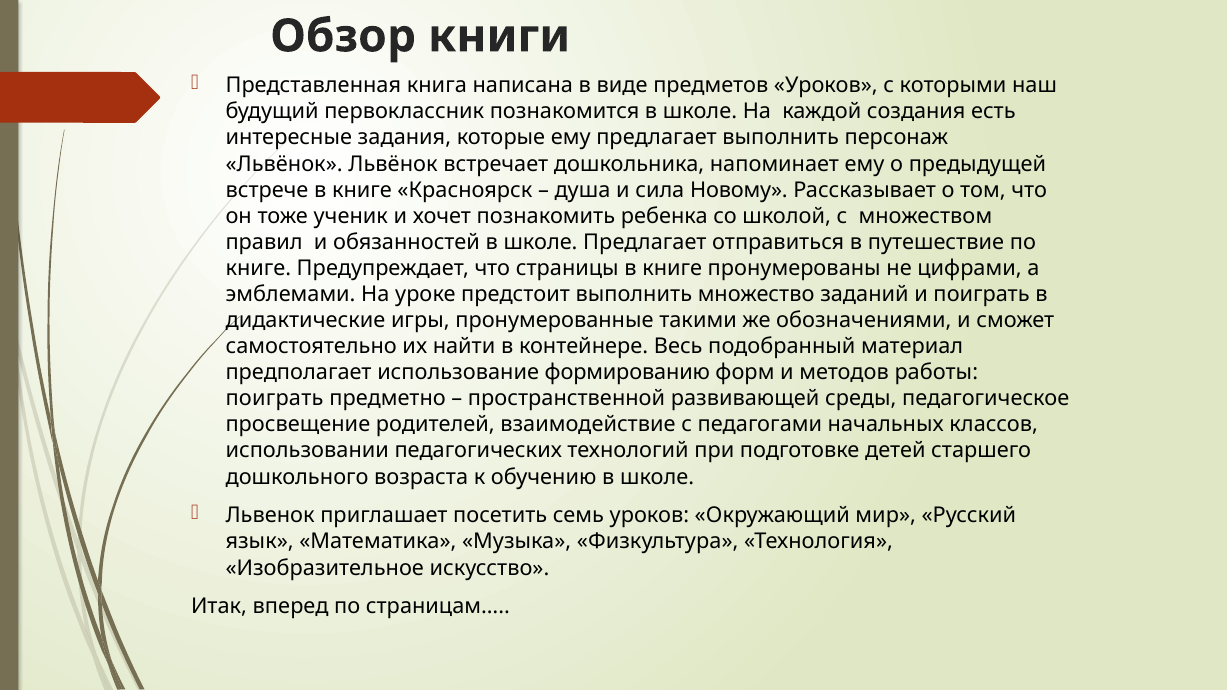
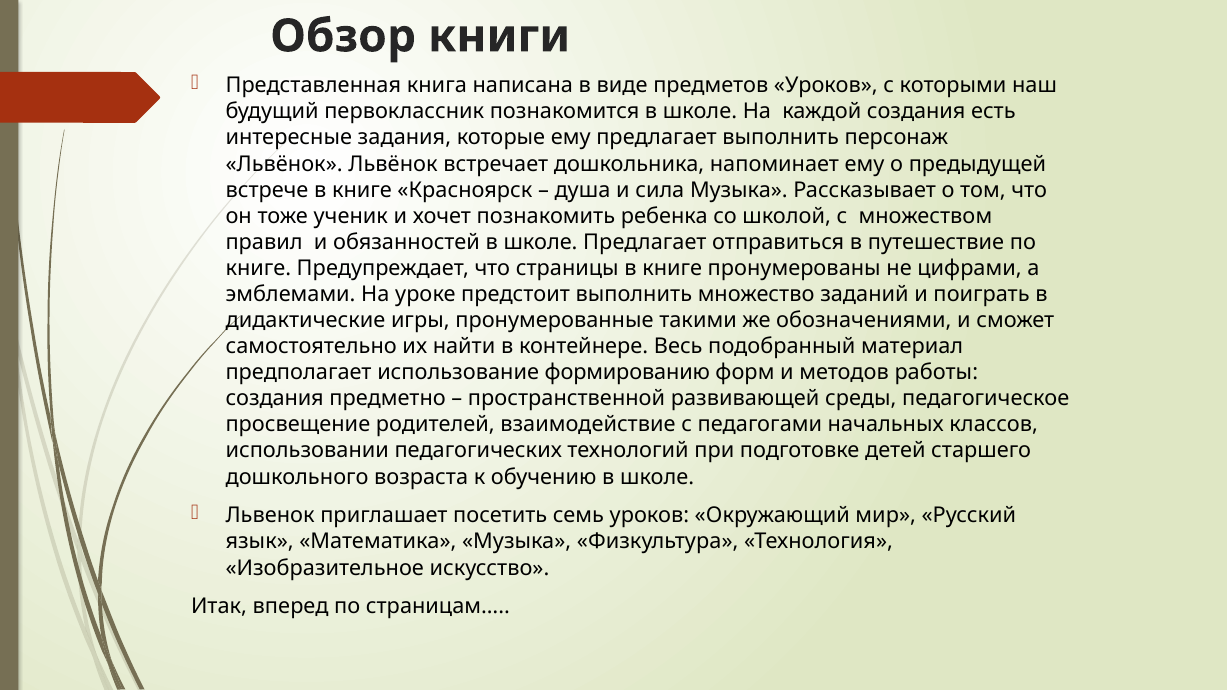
сила Новому: Новому -> Музыка (739, 190)
поиграть: поиграть -> создания (275, 399)
